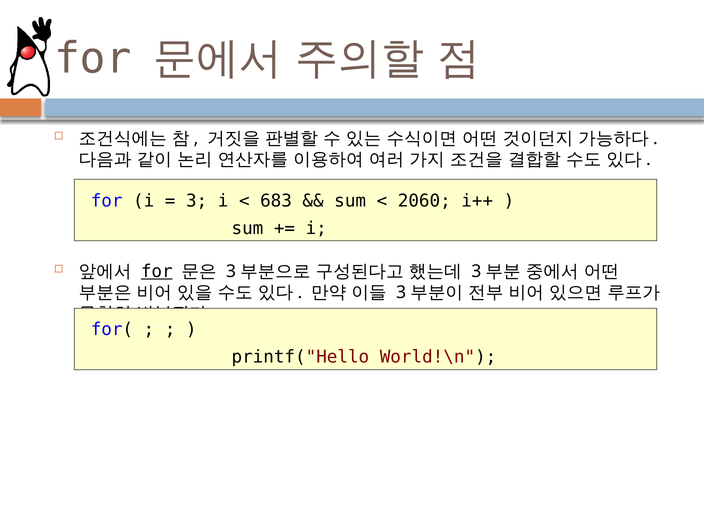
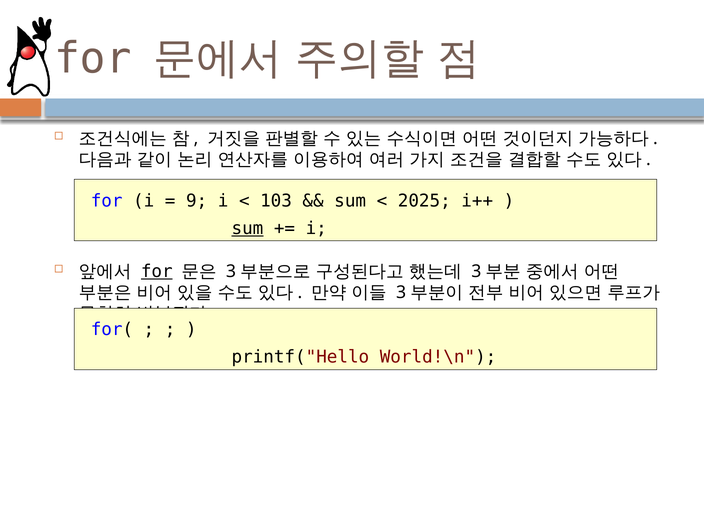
3: 3 -> 9 (197, 201)
683: 683 -> 103 (276, 201)
2060: 2060 -> 2025 (424, 201)
sum underline: none -> present (247, 228)
